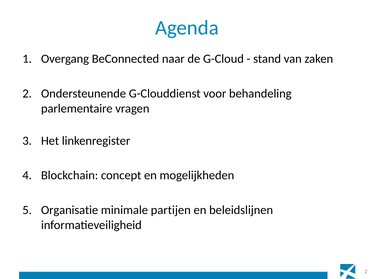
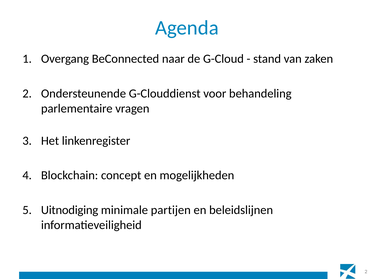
Organisatie: Organisatie -> Uitnodiging (70, 211)
